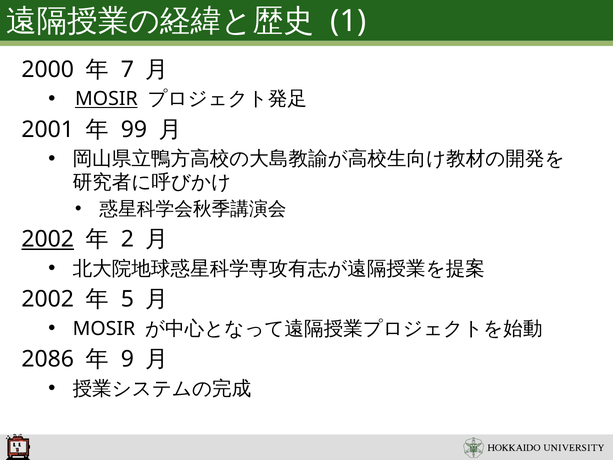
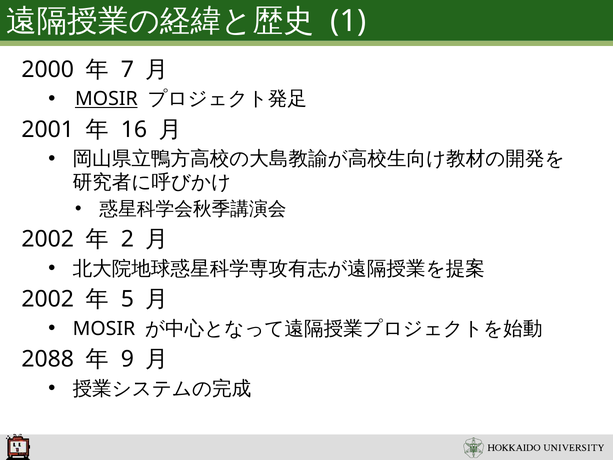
99: 99 -> 16 (134, 130)
2002 underline: present -> none (48, 239)
2086: 2086 -> 2088 (48, 359)
